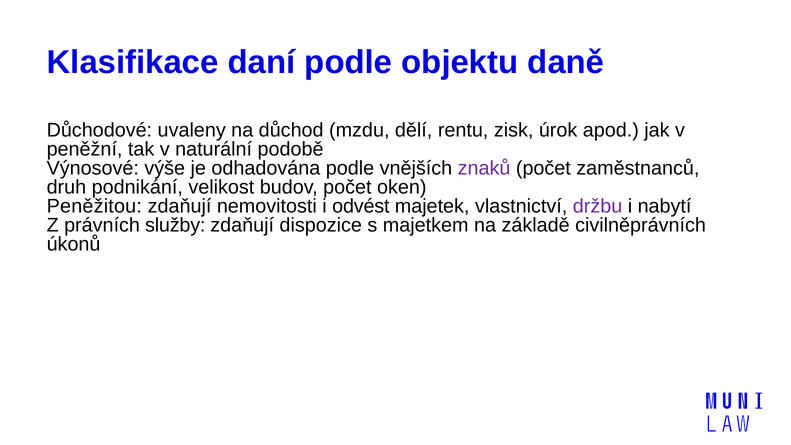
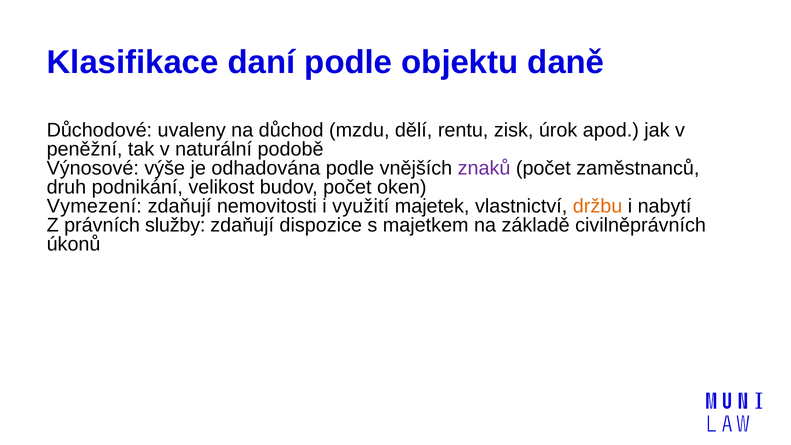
Peněžitou: Peněžitou -> Vymezení (94, 206)
odvést: odvést -> využití (361, 206)
držbu colour: purple -> orange (598, 206)
